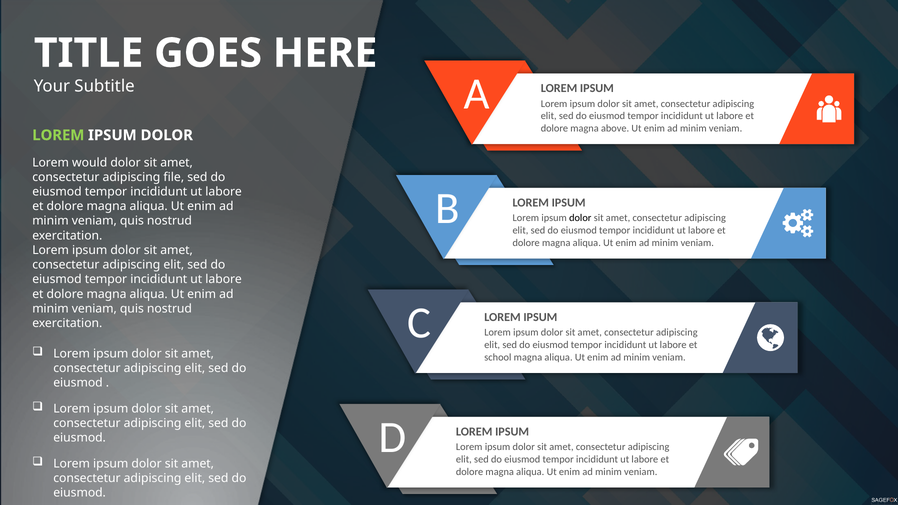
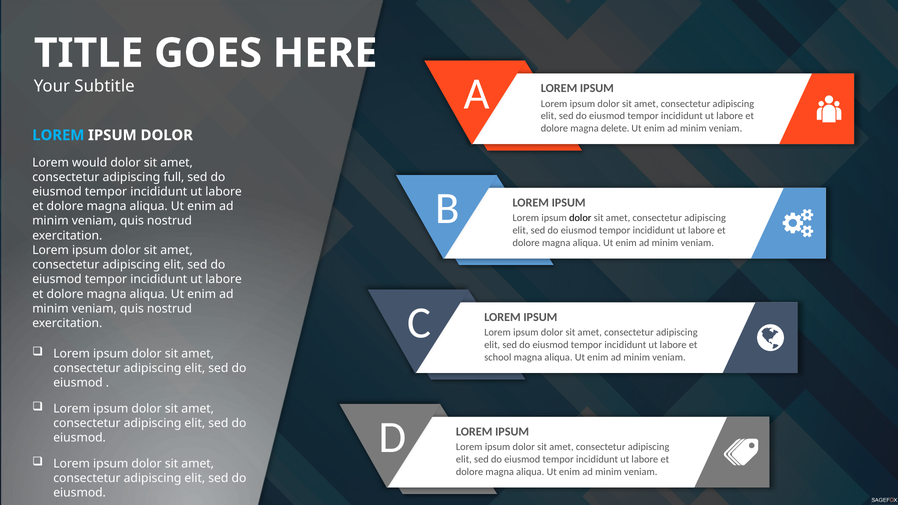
above: above -> delete (615, 128)
LOREM colour: light green -> light blue (58, 135)
file: file -> full (174, 177)
